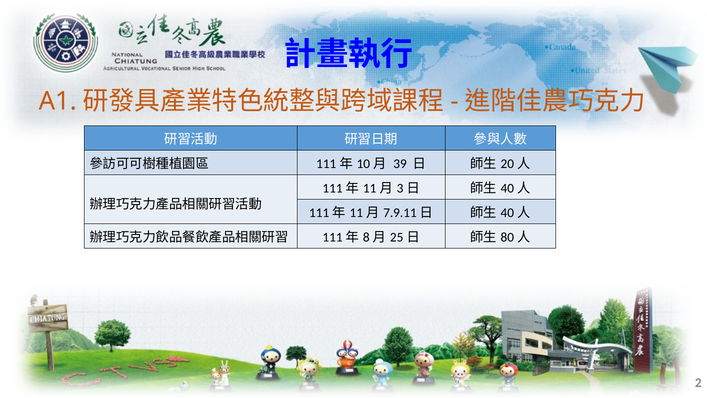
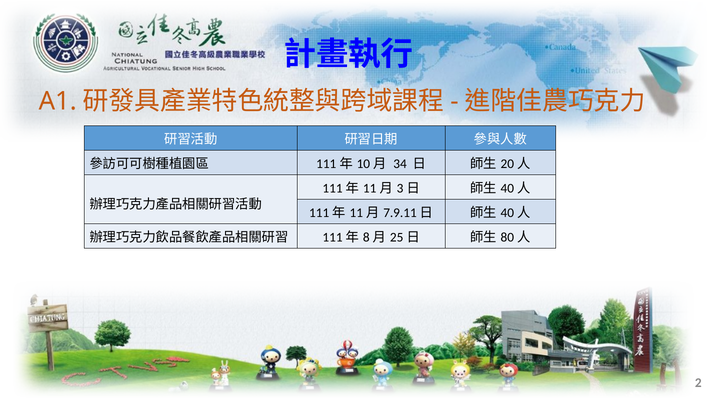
39: 39 -> 34 (400, 164)
